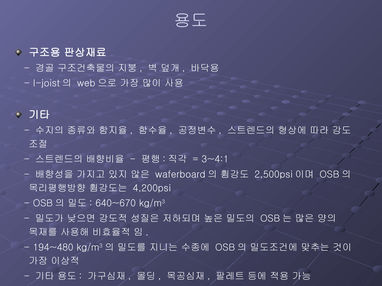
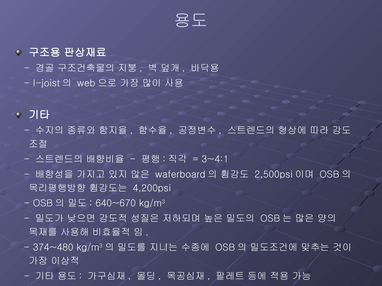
194~480: 194~480 -> 374~480 (53, 248)
